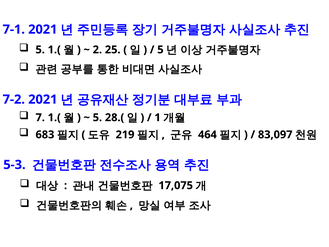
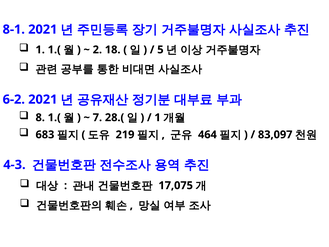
7-1: 7-1 -> 8-1 (14, 29)
5: 5 -> 1 (40, 50)
25: 25 -> 18 (113, 50)
7-2: 7-2 -> 6-2 (14, 99)
7: 7 -> 8 (40, 117)
5: 5 -> 7 (97, 117)
5-3: 5-3 -> 4-3 (14, 165)
